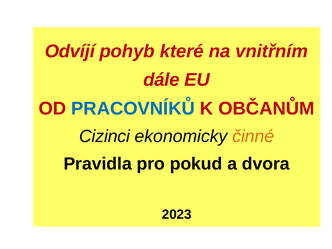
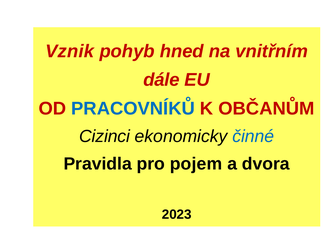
Odvíjí: Odvíjí -> Vznik (70, 51)
které: které -> hned (182, 51)
činné colour: orange -> blue (253, 136)
pokud: pokud -> pojem (196, 164)
